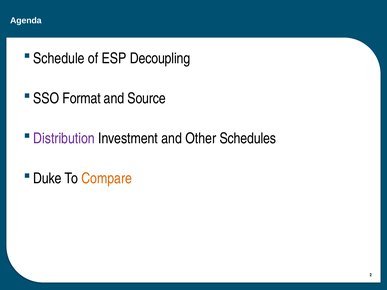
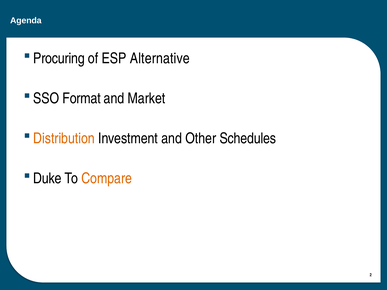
Schedule: Schedule -> Procuring (59, 58)
Decoupling: Decoupling -> Alternative (160, 58)
Source: Source -> Market (147, 98)
Distribution colour: purple -> orange (64, 138)
